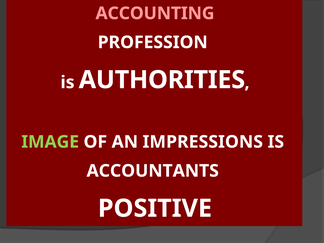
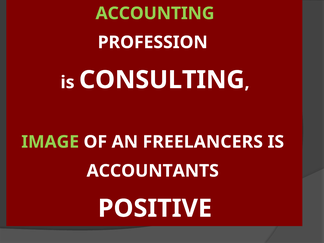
ACCOUNTING colour: pink -> light green (155, 13)
AUTHORITIES: AUTHORITIES -> CONSULTING (162, 80)
IMPRESSIONS: IMPRESSIONS -> FREELANCERS (203, 142)
